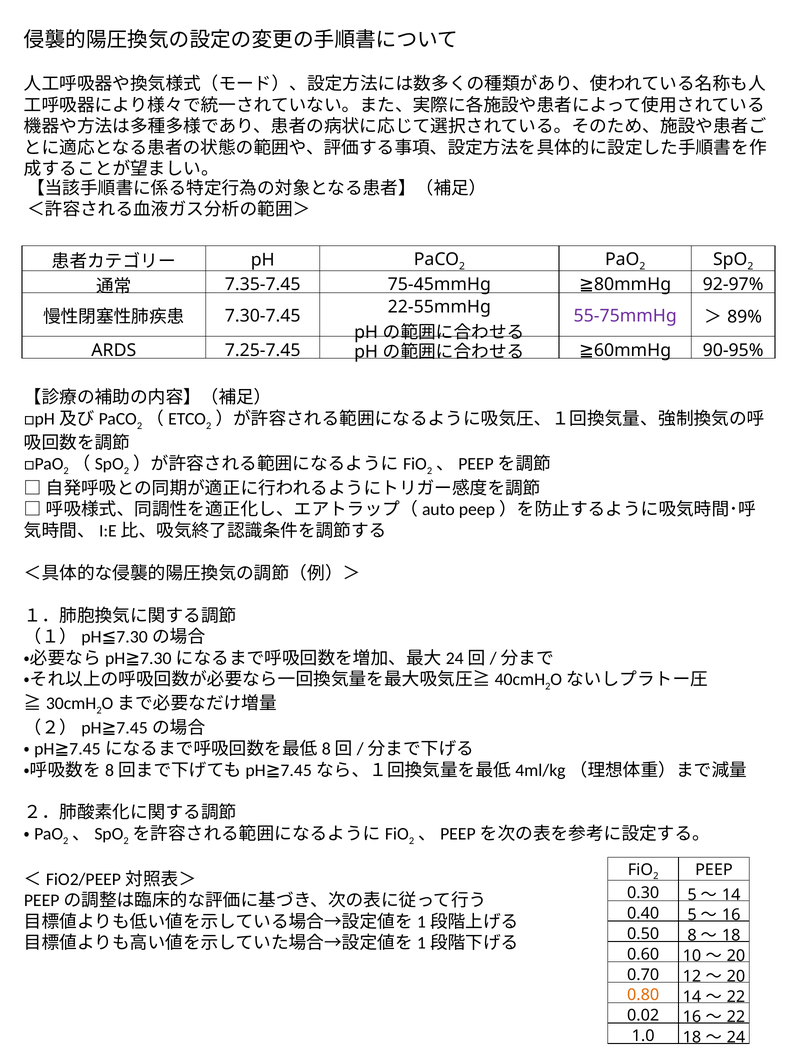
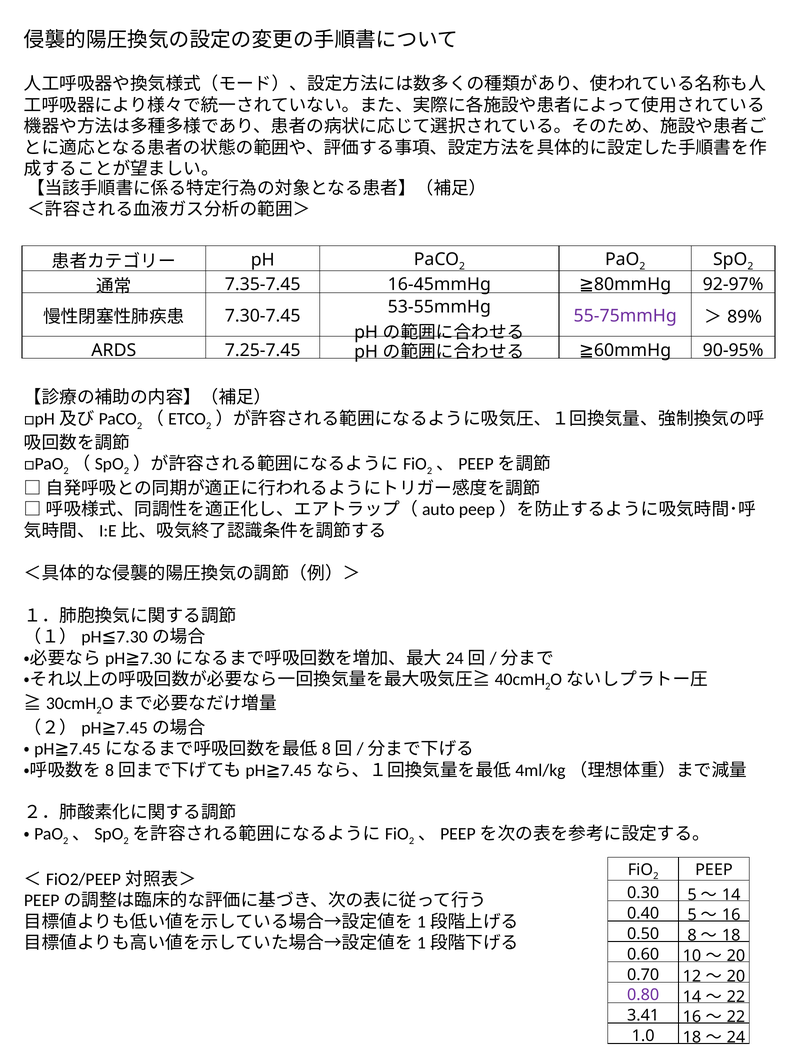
75-45mmHg: 75-45mmHg -> 16-45mmHg (439, 285)
22-55mmHg: 22-55mmHg -> 53-55mmHg (439, 307)
0.80 colour: orange -> purple (643, 996)
0.02: 0.02 -> 3.41 (643, 1016)
